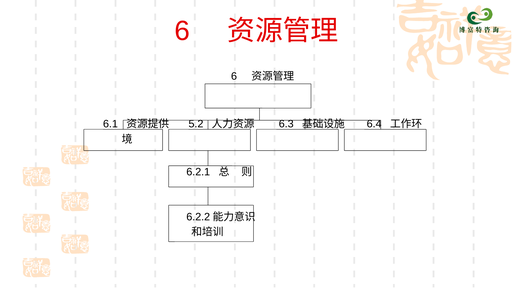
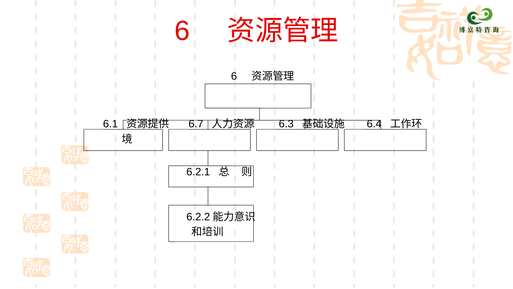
5.2: 5.2 -> 6.7 (196, 124)
